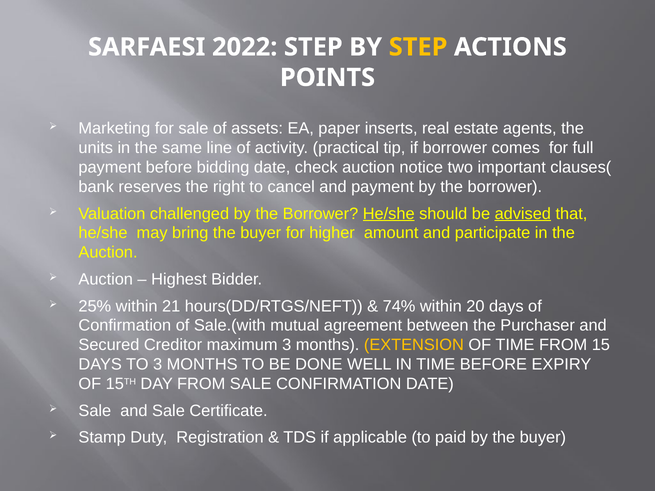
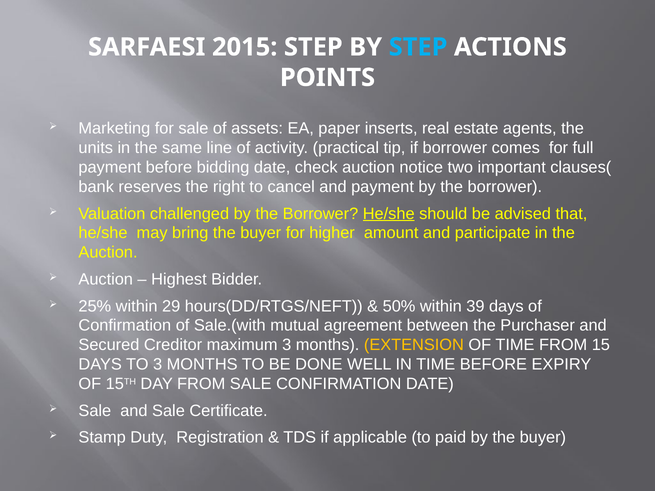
2022: 2022 -> 2015 (245, 47)
STEP colour: yellow -> light blue (418, 47)
advised underline: present -> none (523, 214)
21: 21 -> 29 (171, 306)
74%: 74% -> 50% (399, 306)
20: 20 -> 39 (475, 306)
